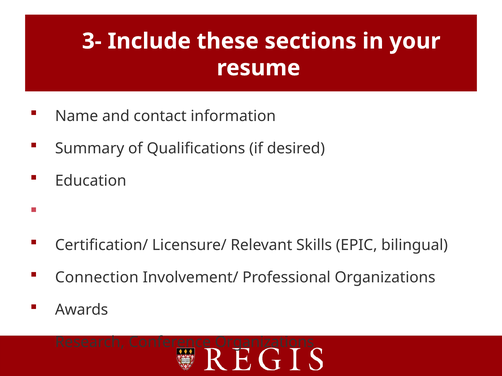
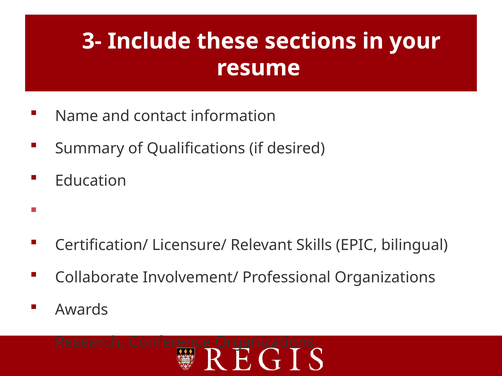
Connection: Connection -> Collaborate (97, 278)
